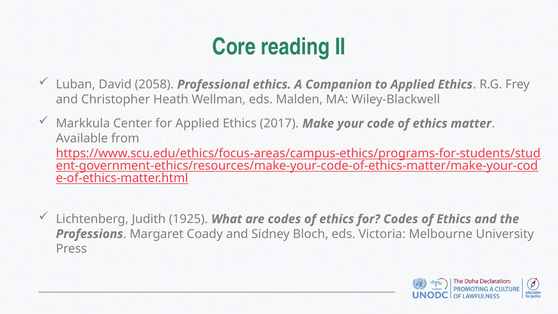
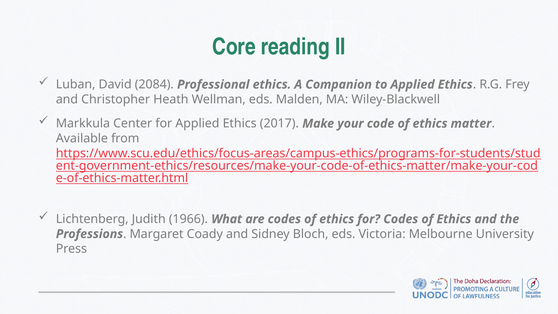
2058: 2058 -> 2084 (154, 84)
1925: 1925 -> 1966 (188, 219)
